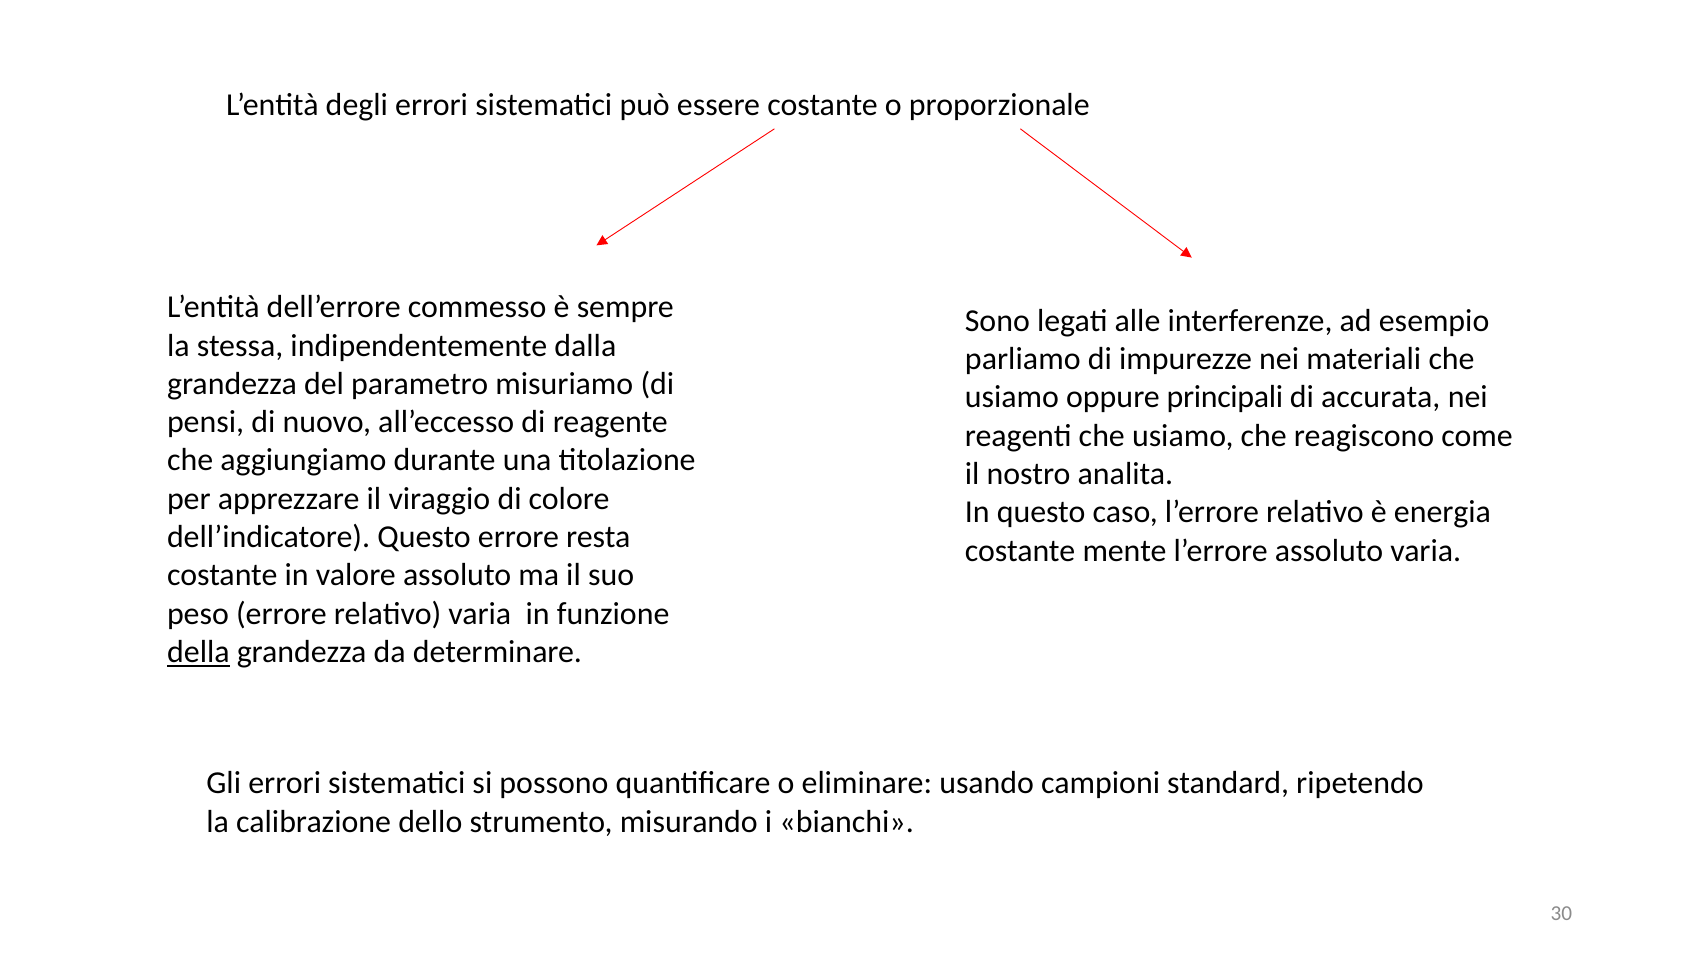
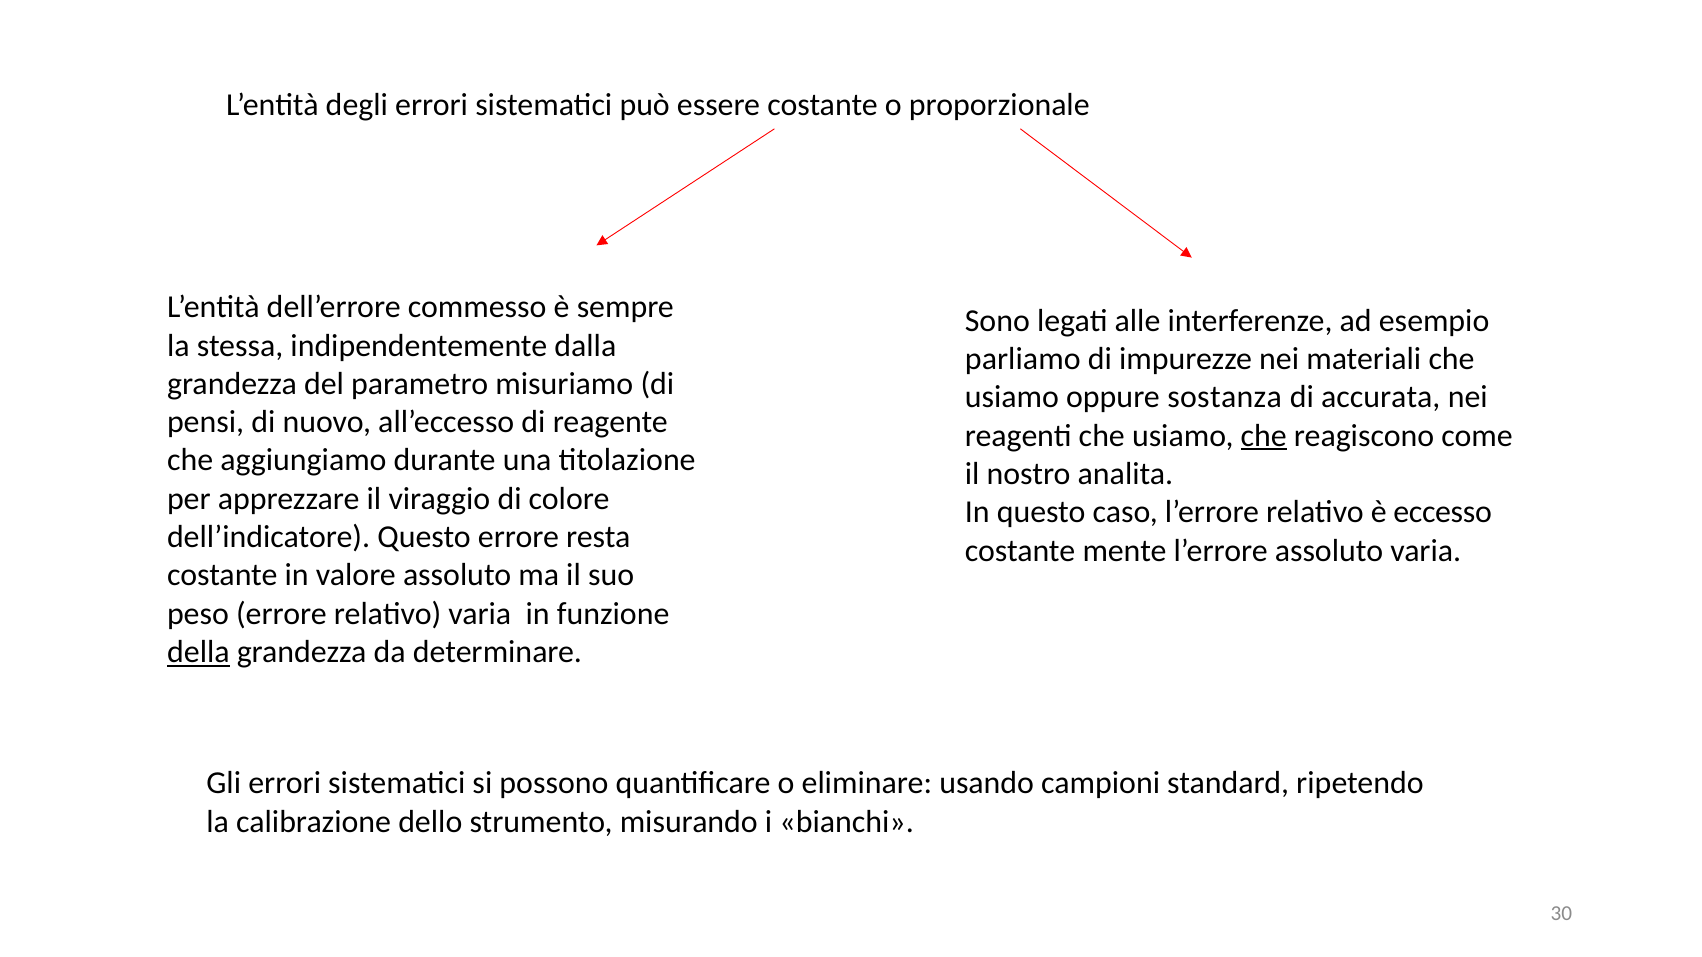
principali: principali -> sostanza (1225, 398)
che underline: none -> present (1264, 436)
energia: energia -> eccesso (1443, 512)
